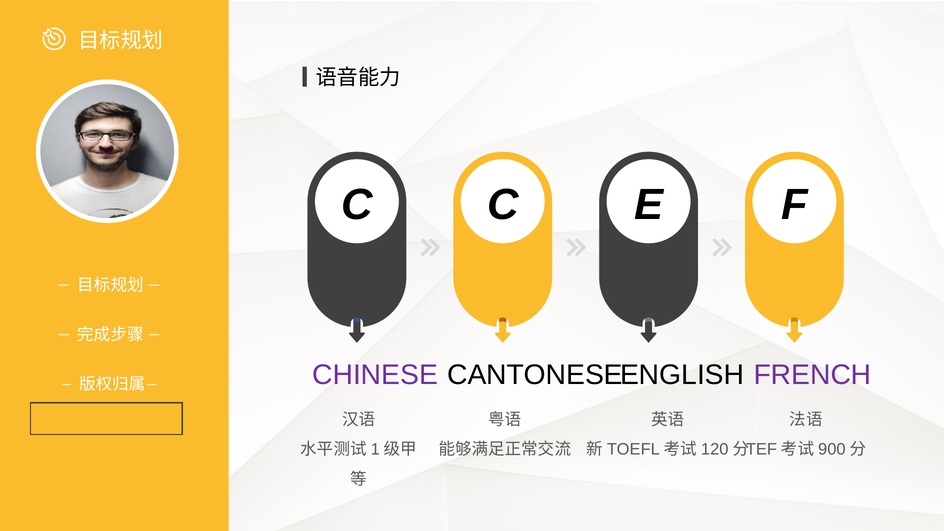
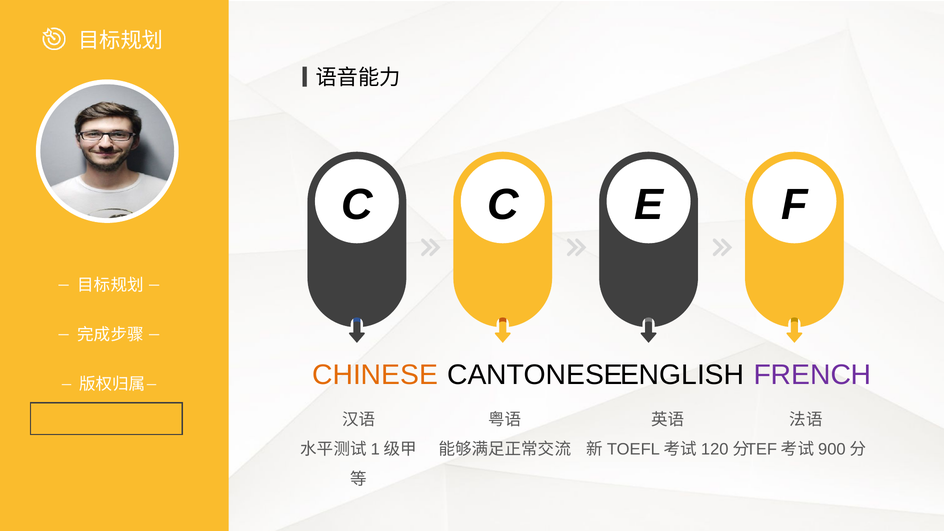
CHINESE colour: purple -> orange (375, 375)
